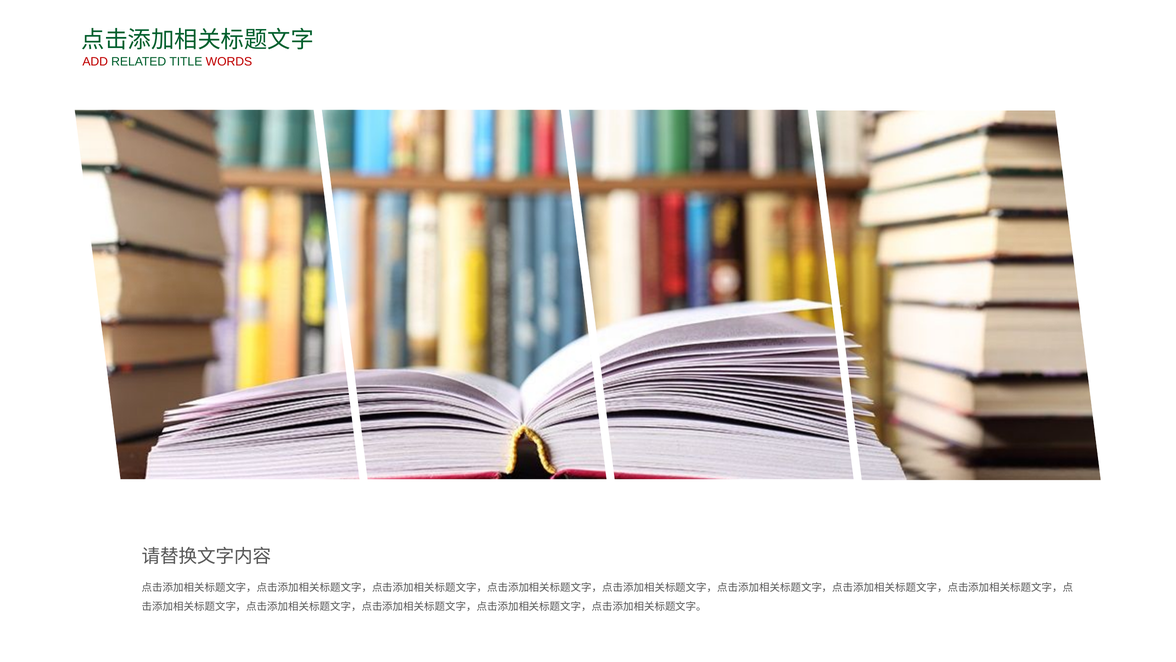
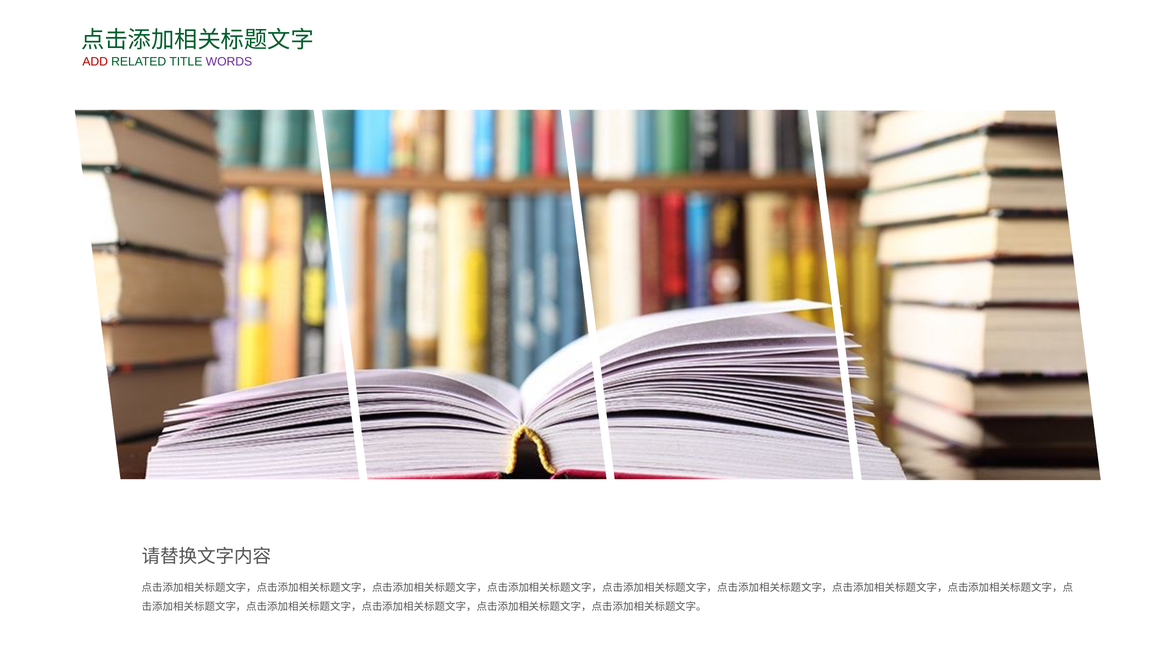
WORDS colour: red -> purple (229, 62)
